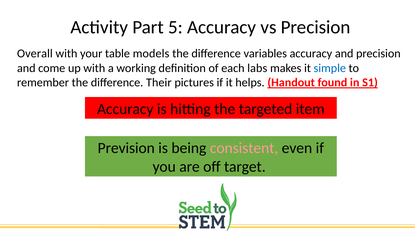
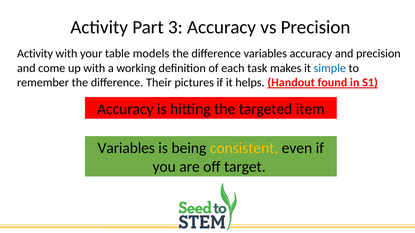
5: 5 -> 3 (176, 27)
Overall: Overall -> Activity (35, 54)
labs: labs -> task (257, 68)
Prevision: Prevision -> Variables (126, 148)
consistent colour: pink -> yellow (244, 148)
